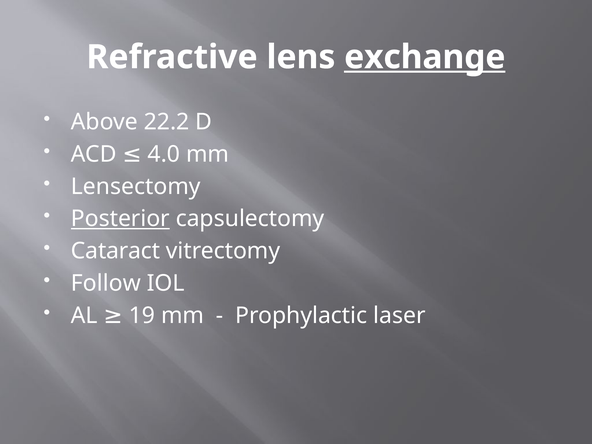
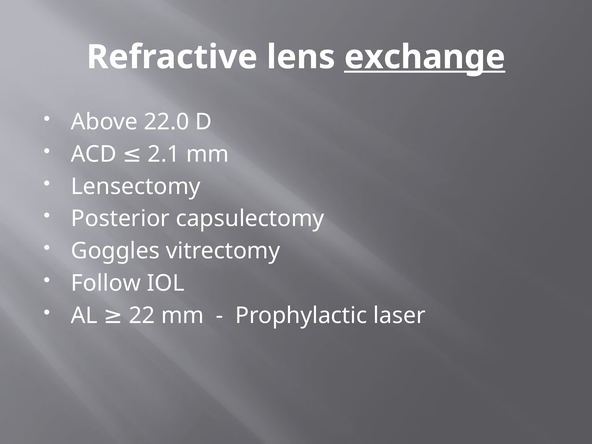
22.2: 22.2 -> 22.0 (167, 122)
4.0: 4.0 -> 2.1 (164, 154)
Posterior underline: present -> none (120, 219)
Cataract: Cataract -> Goggles (115, 251)
19: 19 -> 22 (142, 315)
